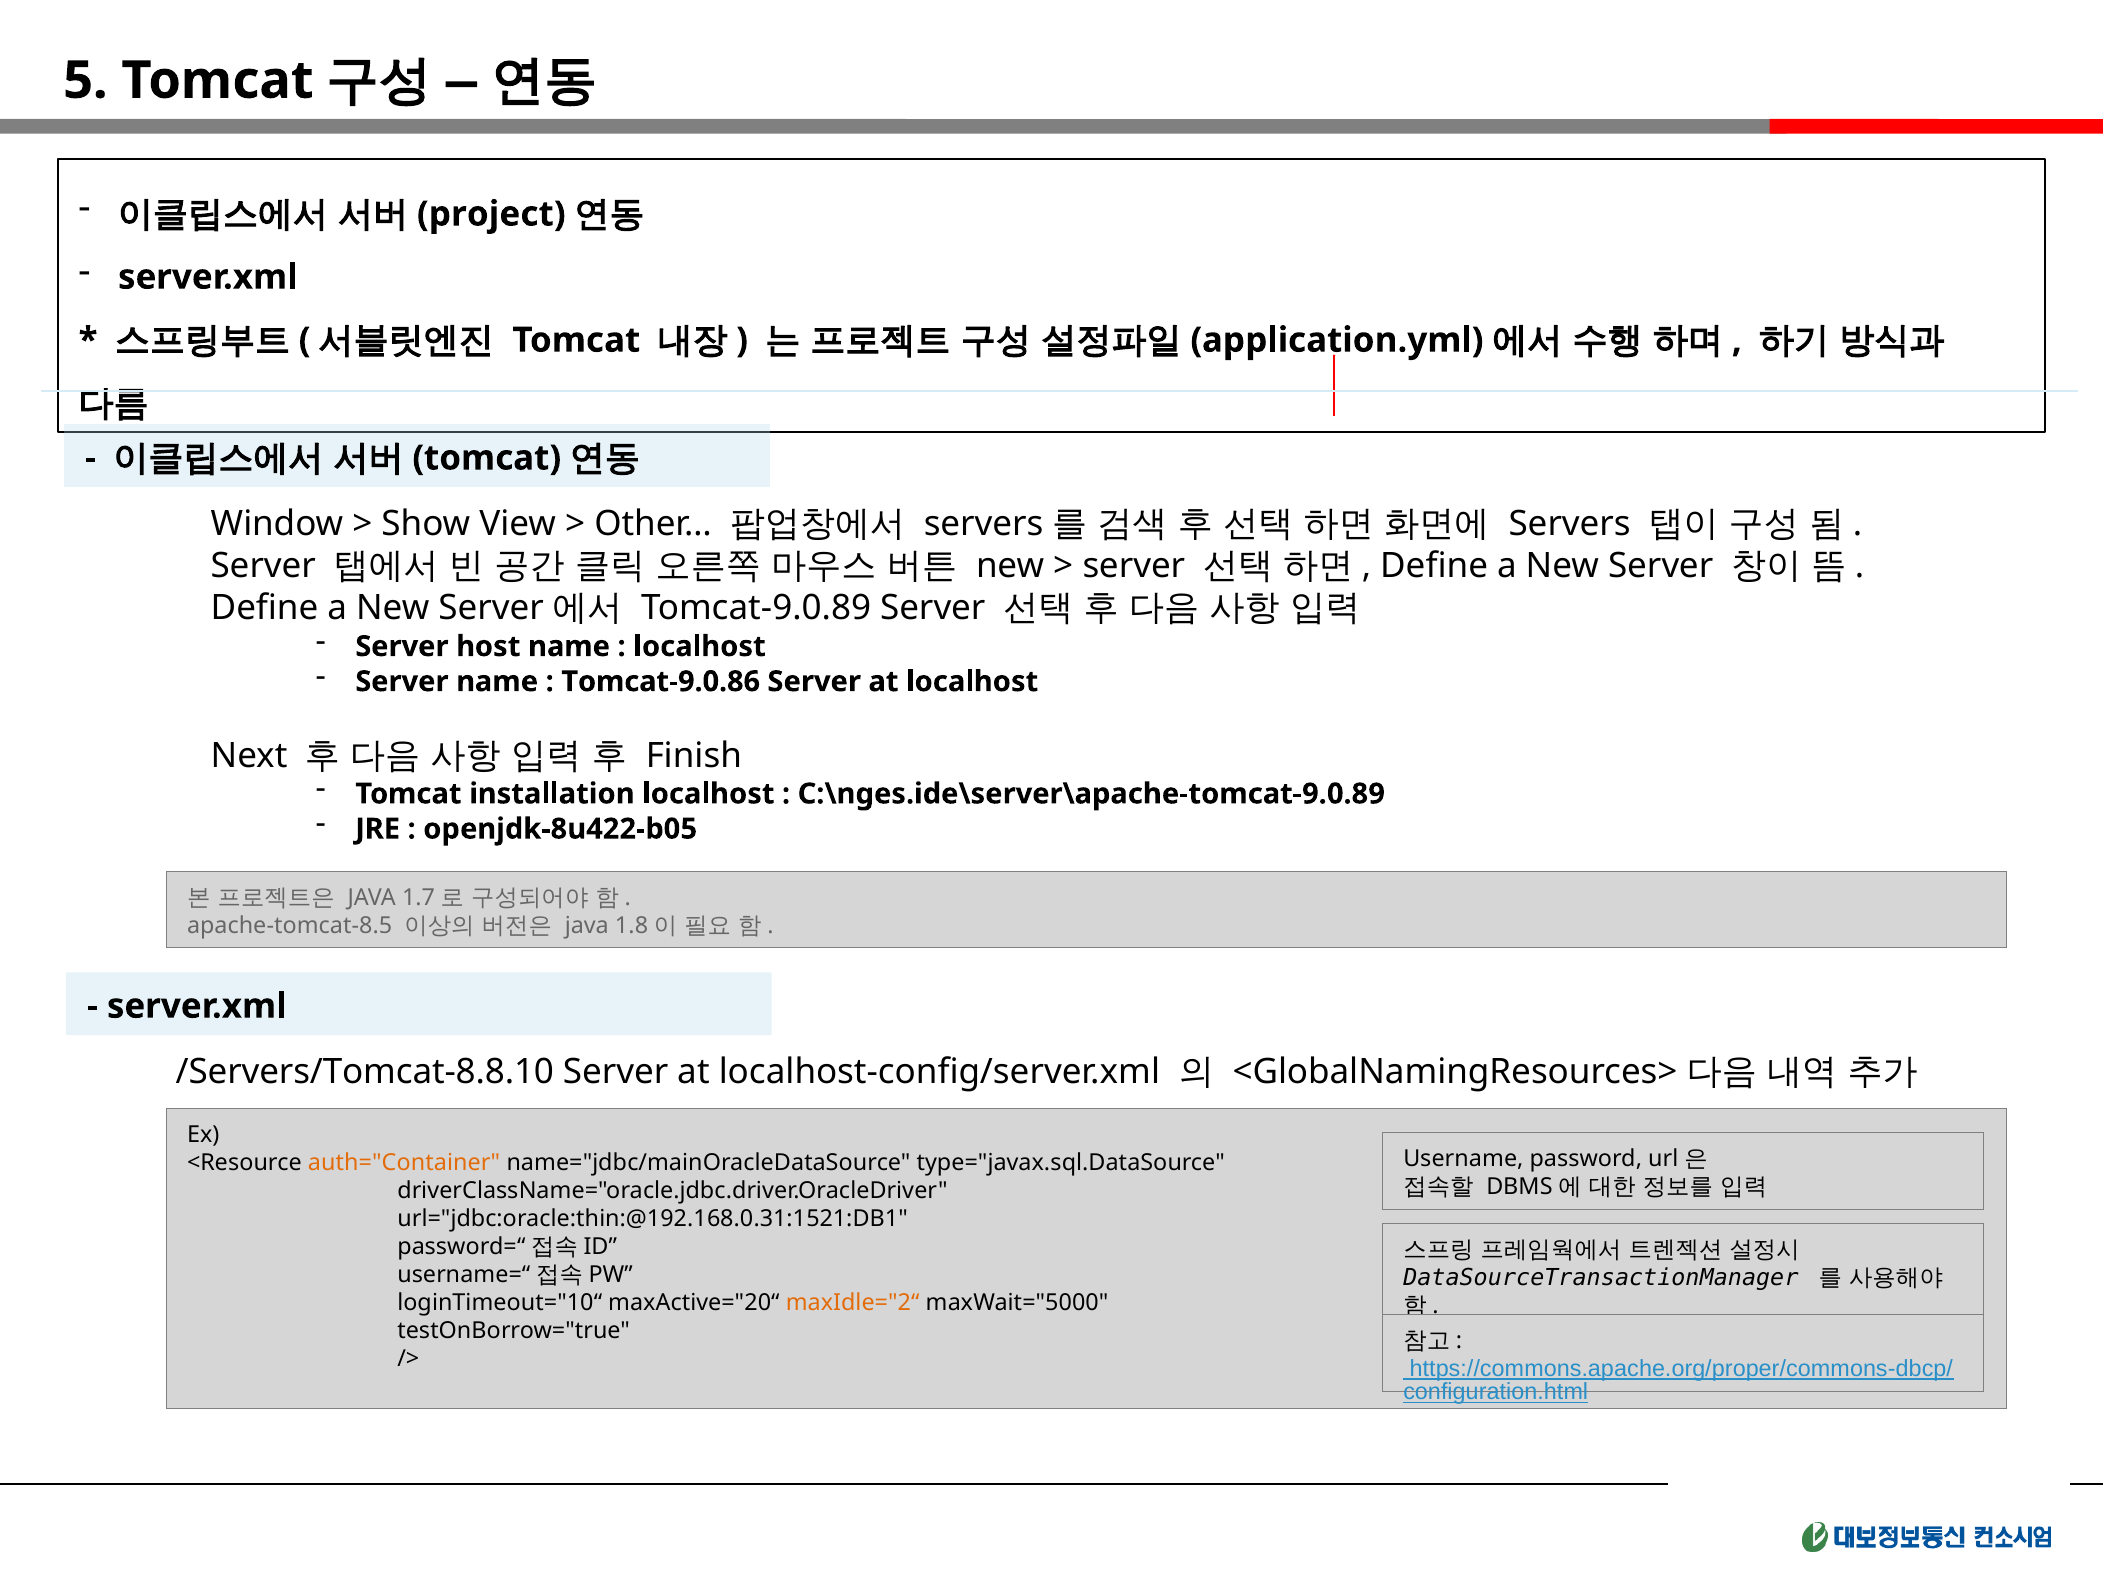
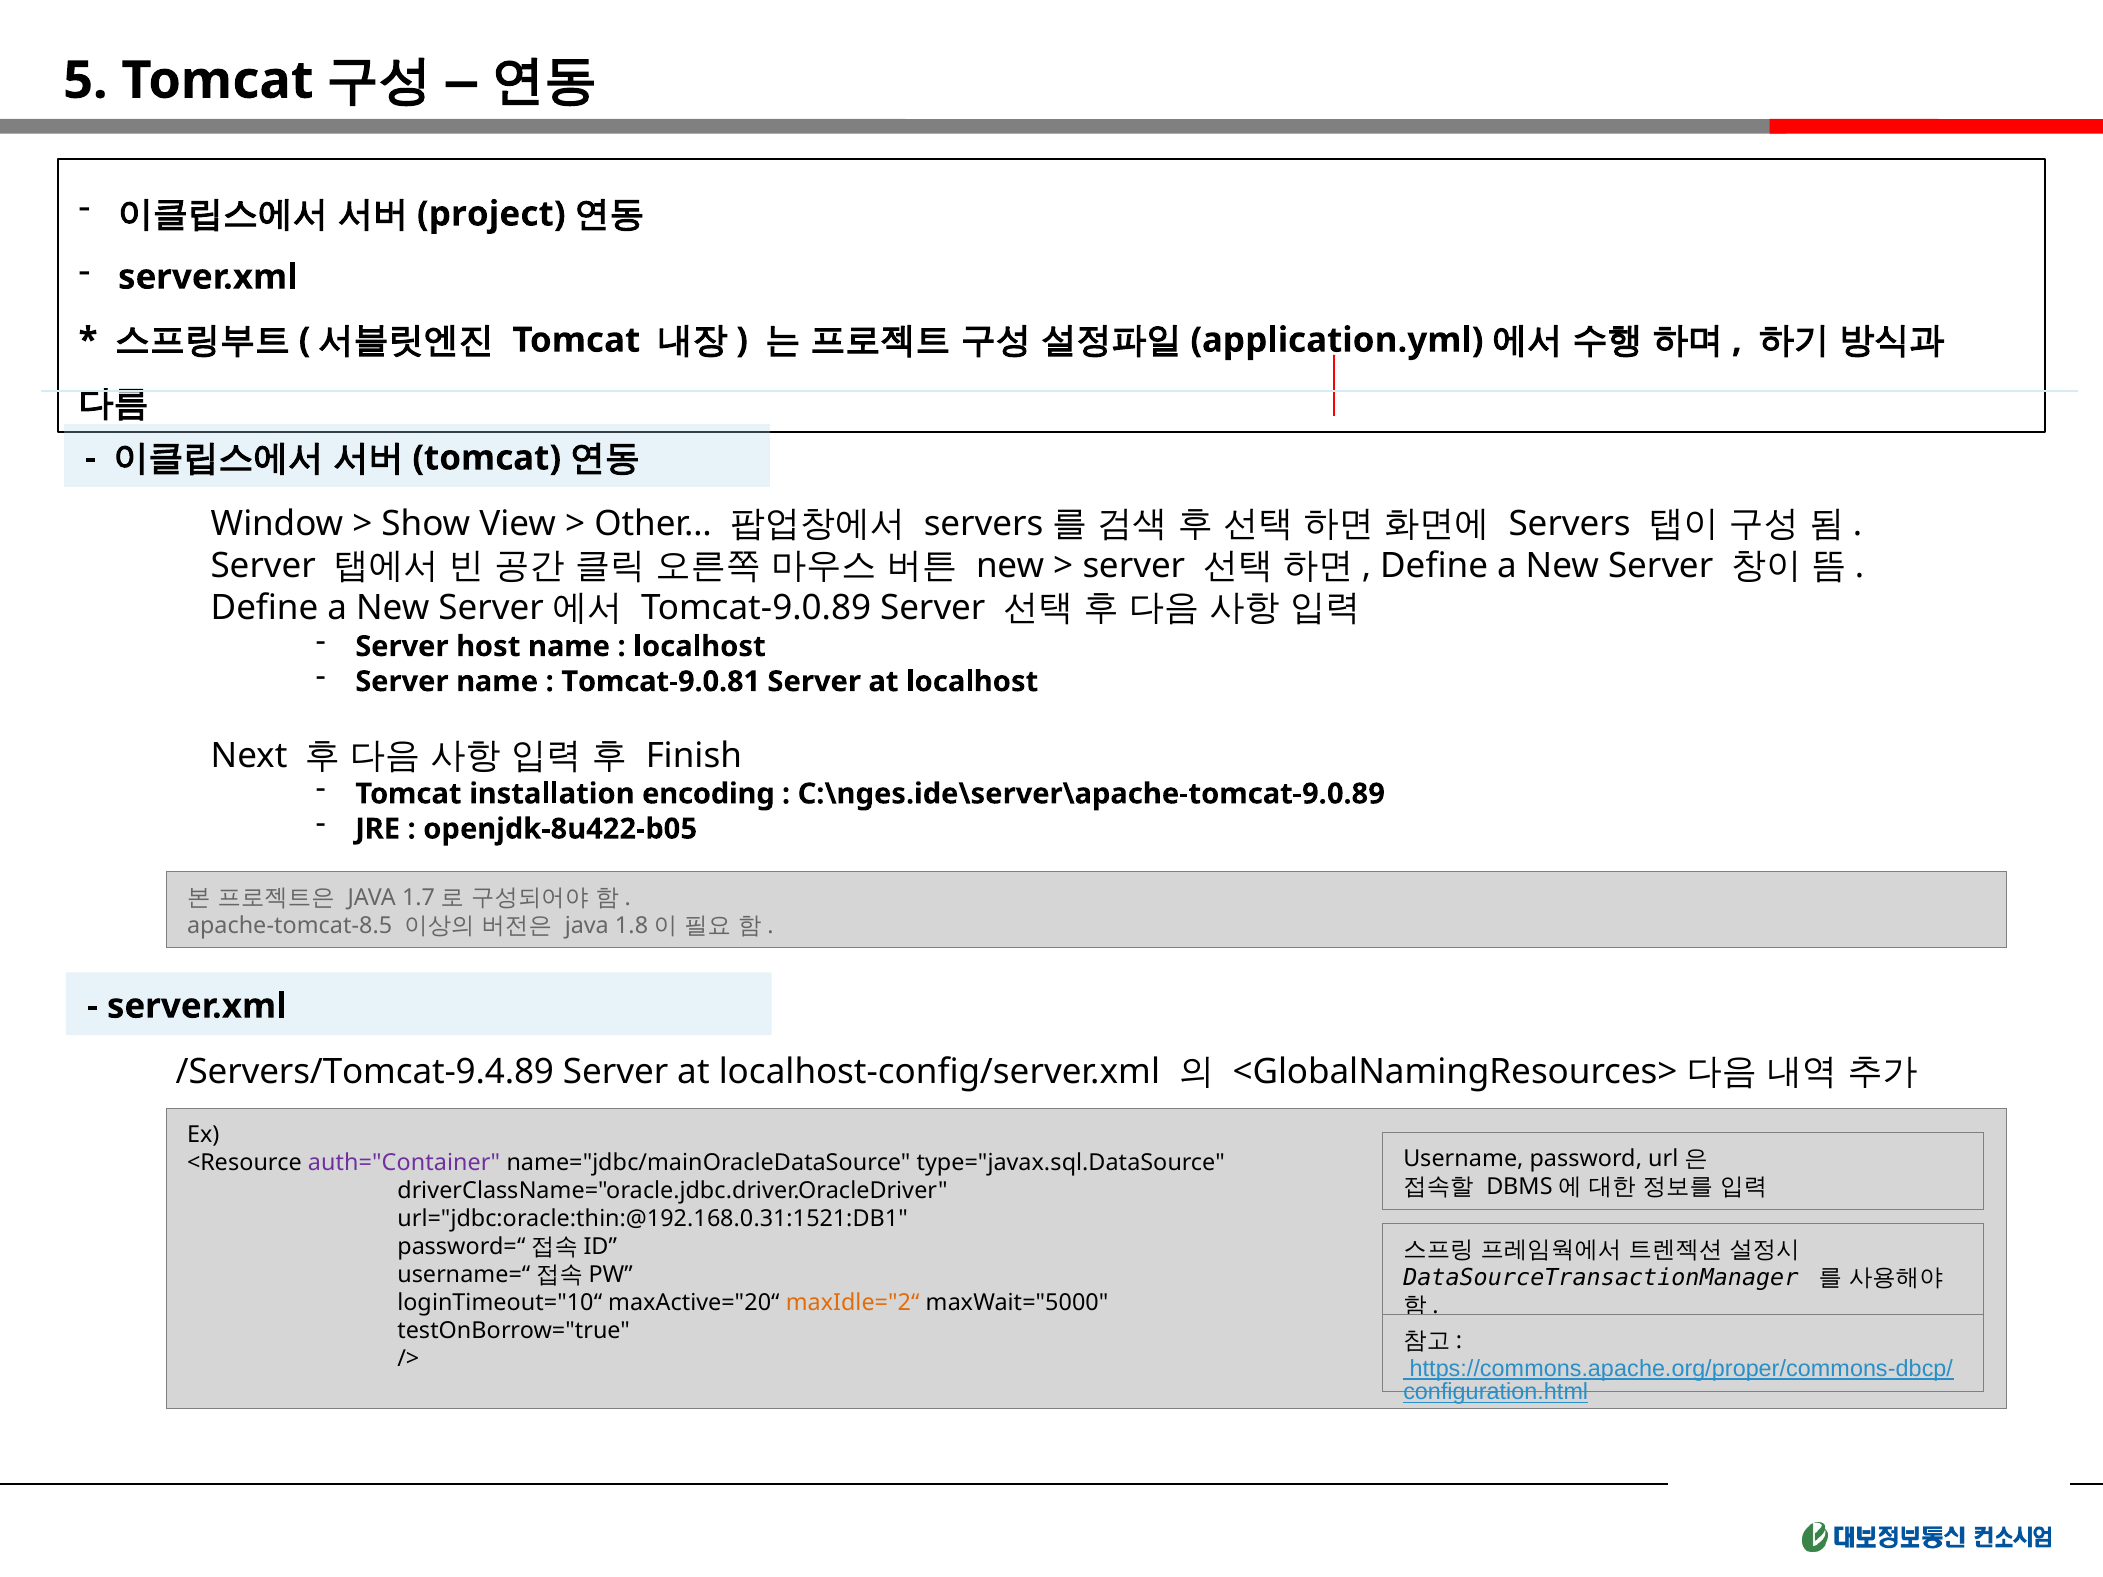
Tomcat-9.0.86: Tomcat-9.0.86 -> Tomcat-9.0.81 (661, 682)
installation localhost: localhost -> encoding (708, 794)
/Servers/Tomcat-8.8.10: /Servers/Tomcat-8.8.10 -> /Servers/Tomcat-9.4.89 (365, 1073)
auth="Container colour: orange -> purple (404, 1163)
